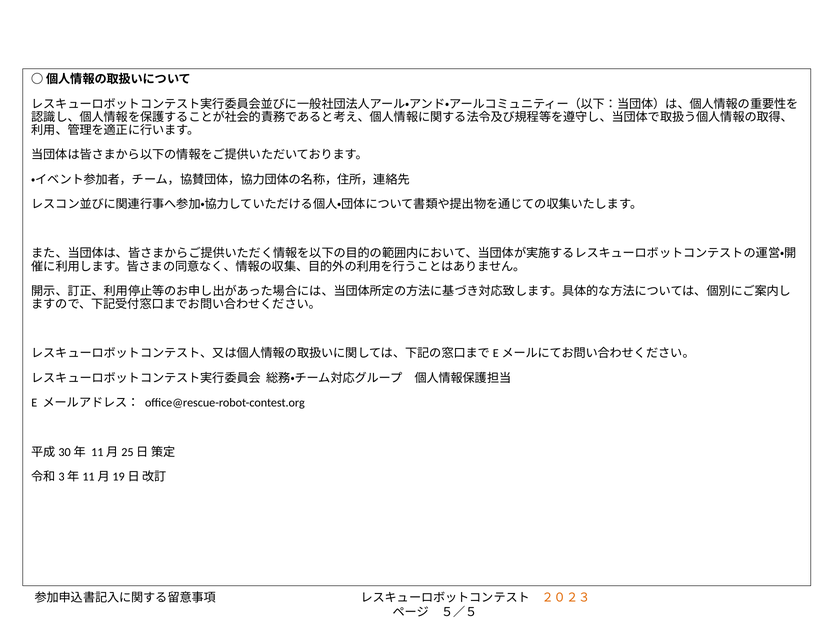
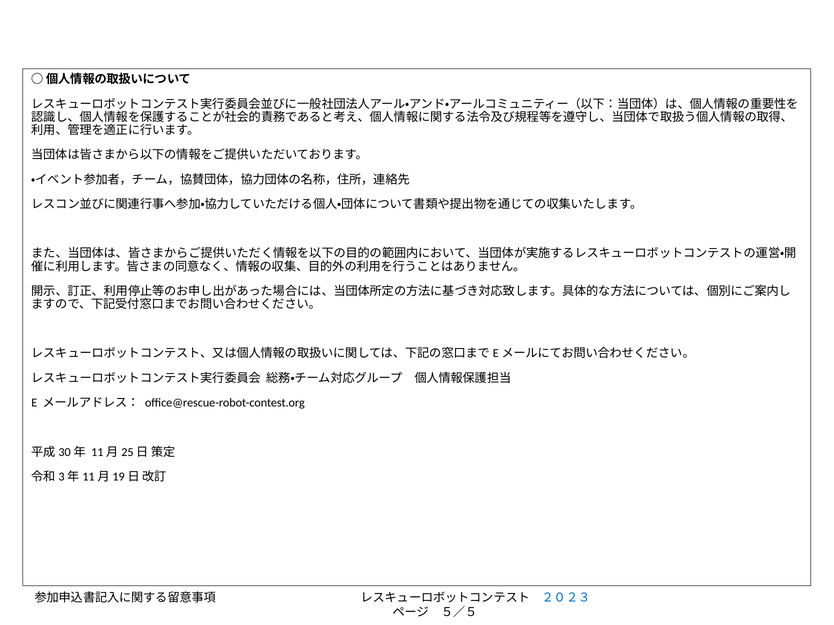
２０２３ colour: orange -> blue (566, 598)
